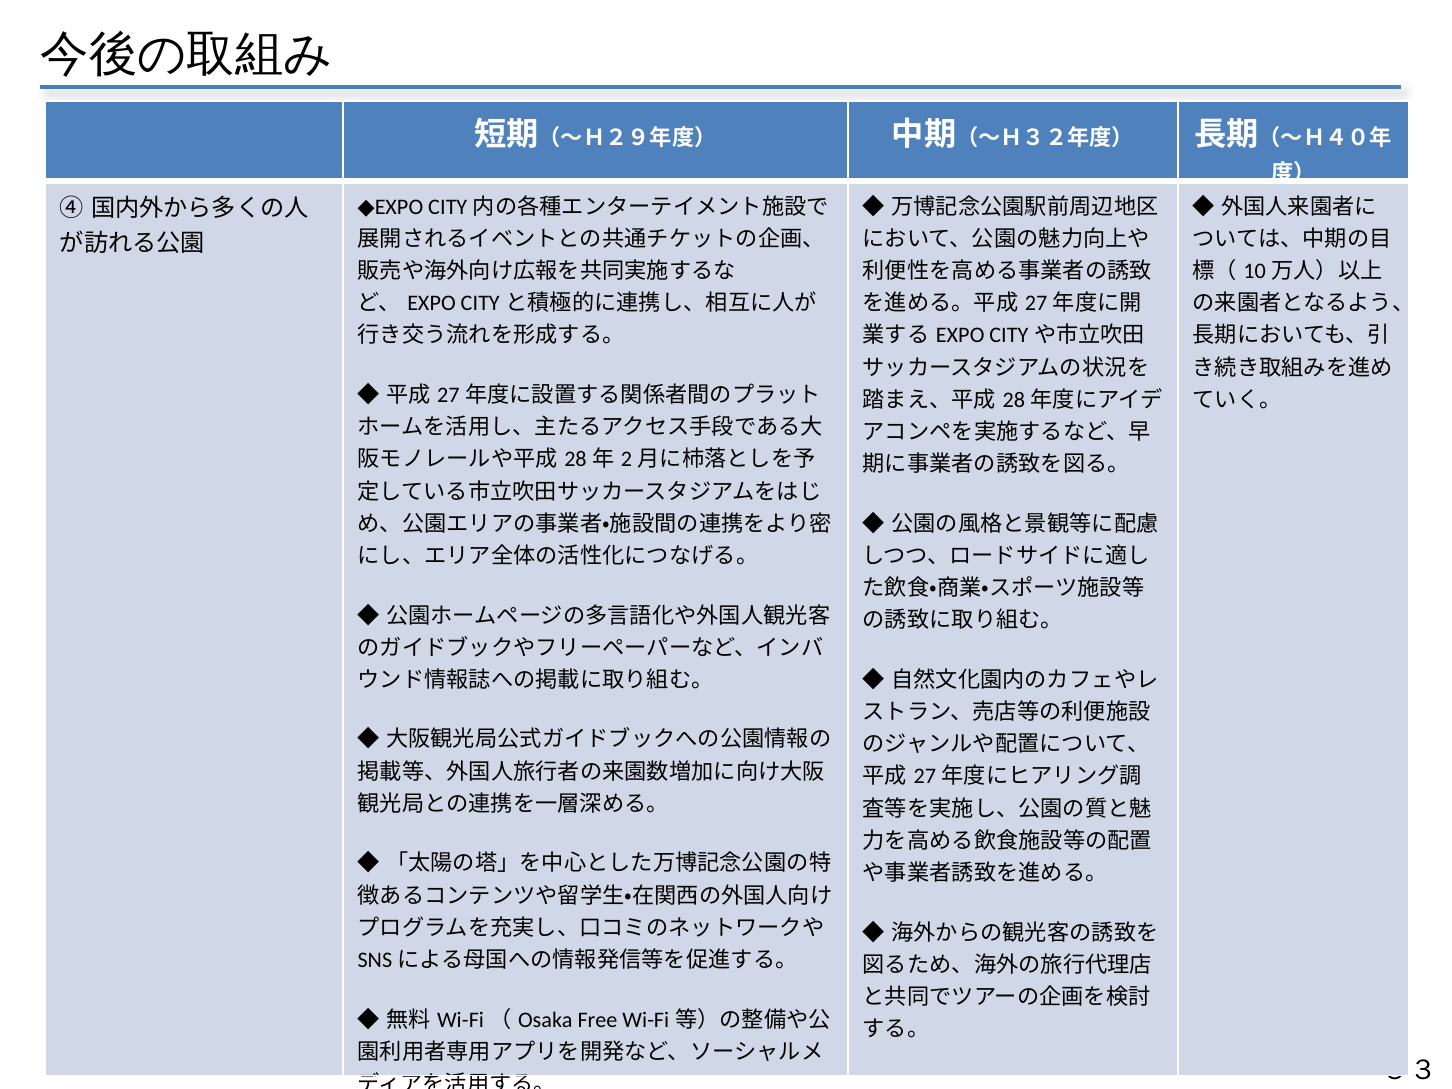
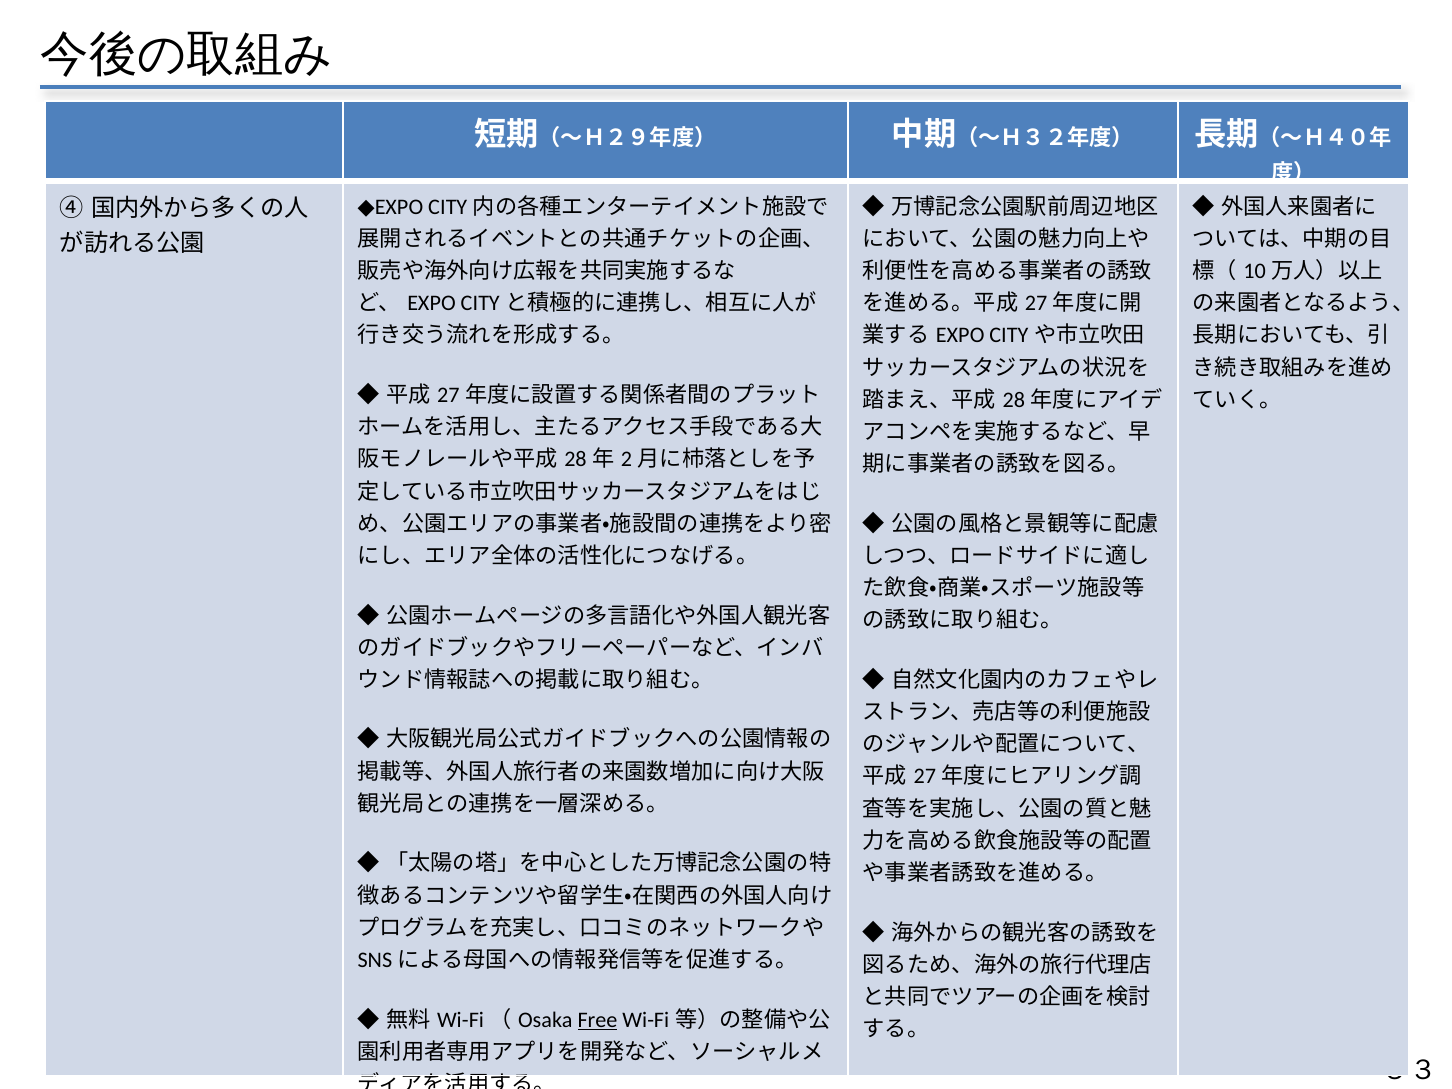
Free underline: none -> present (597, 1020)
